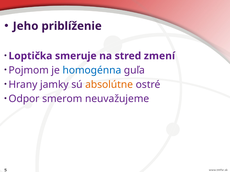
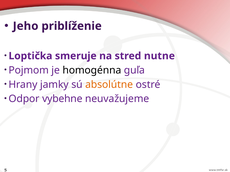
zmení: zmení -> nutne (159, 56)
homogénna colour: blue -> black (92, 70)
smerom: smerom -> vybehne (62, 99)
